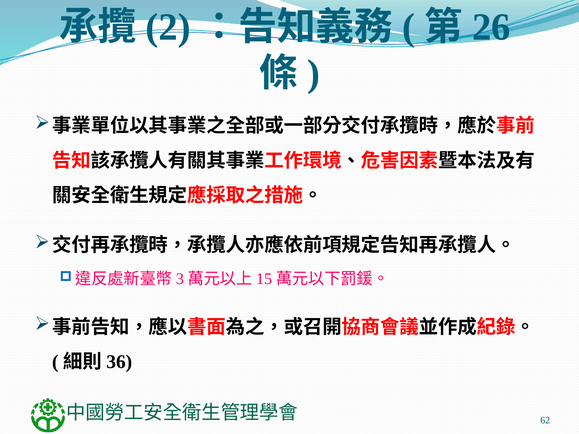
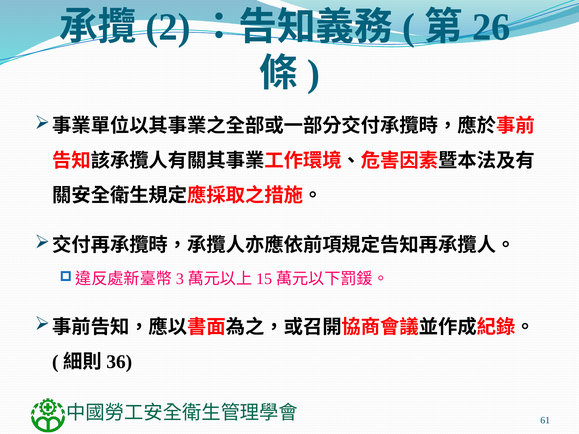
62: 62 -> 61 (545, 420)
